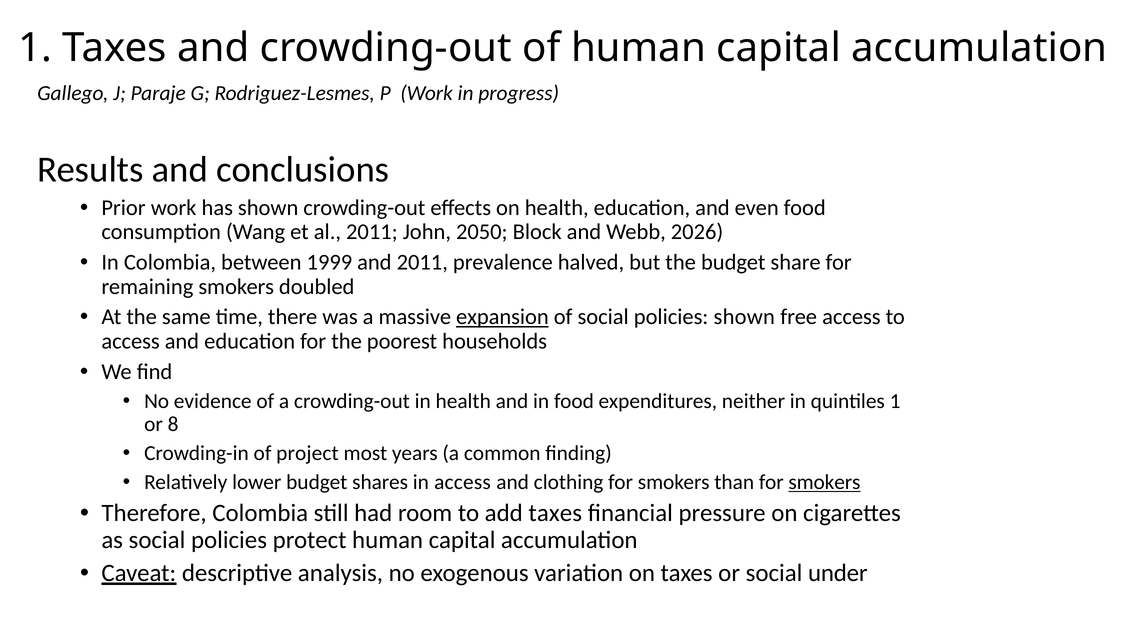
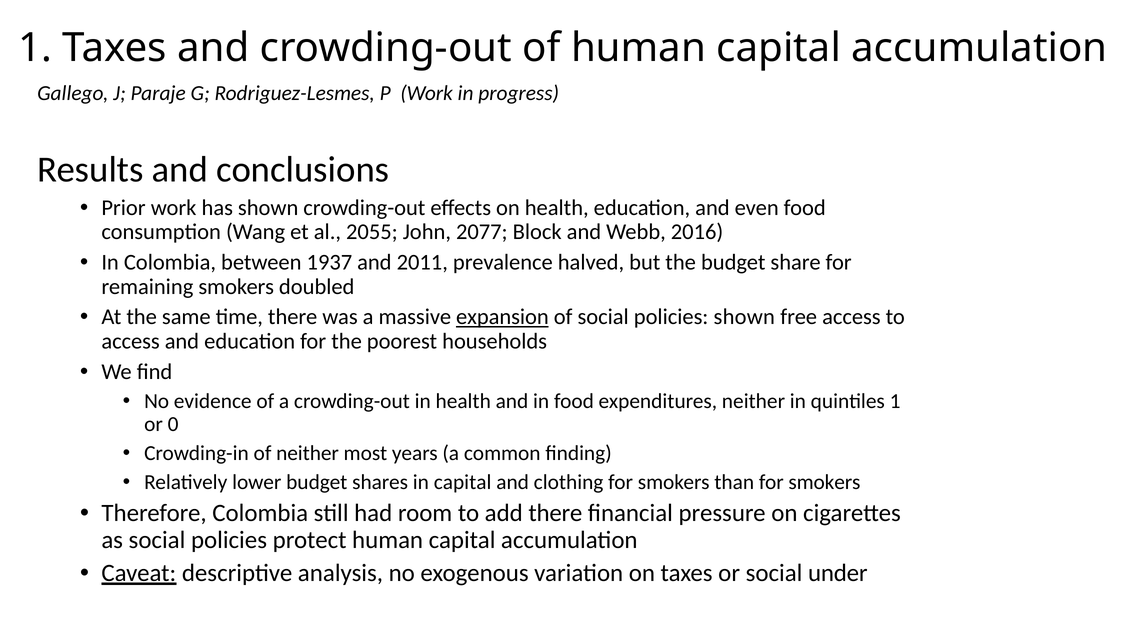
al 2011: 2011 -> 2055 (372, 232)
2050: 2050 -> 2077 (482, 232)
2026: 2026 -> 2016 (697, 232)
1999: 1999 -> 1937 (329, 262)
8: 8 -> 0 (173, 424)
of project: project -> neither (308, 453)
in access: access -> capital (463, 482)
smokers underline: present -> none (824, 482)
add taxes: taxes -> there (555, 513)
